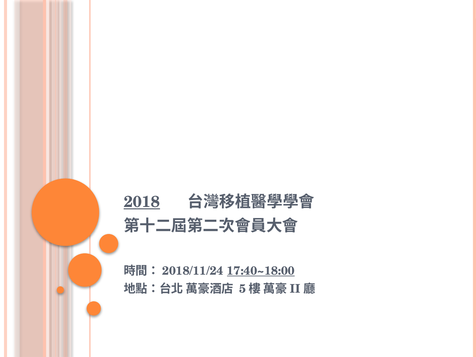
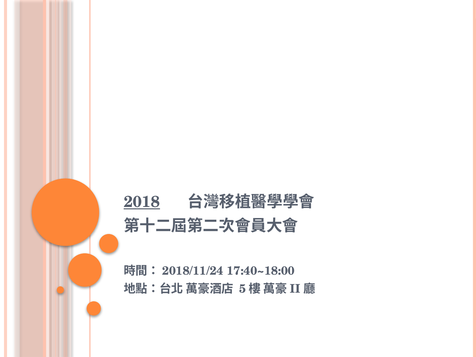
17:40~18:00 underline: present -> none (261, 271)
